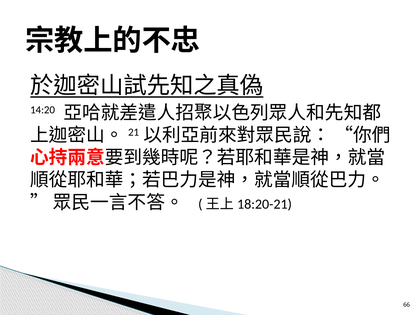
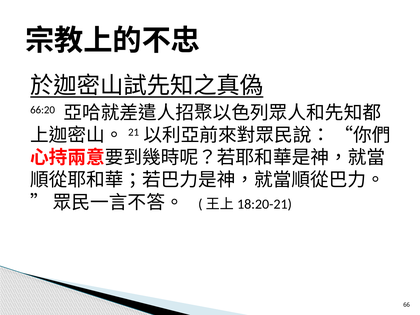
14:20: 14:20 -> 66:20 (43, 110)
